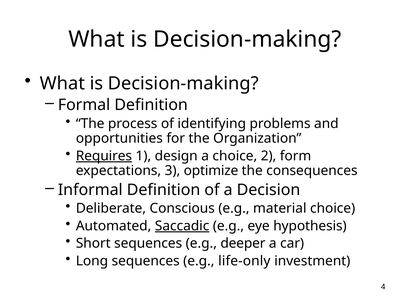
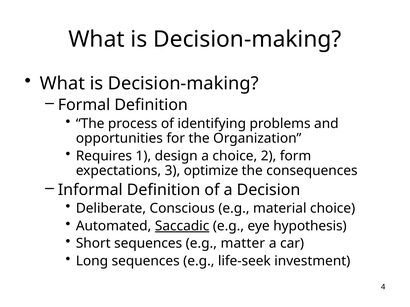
Requires underline: present -> none (104, 156)
deeper: deeper -> matter (243, 244)
life-only: life-only -> life-seek (244, 261)
